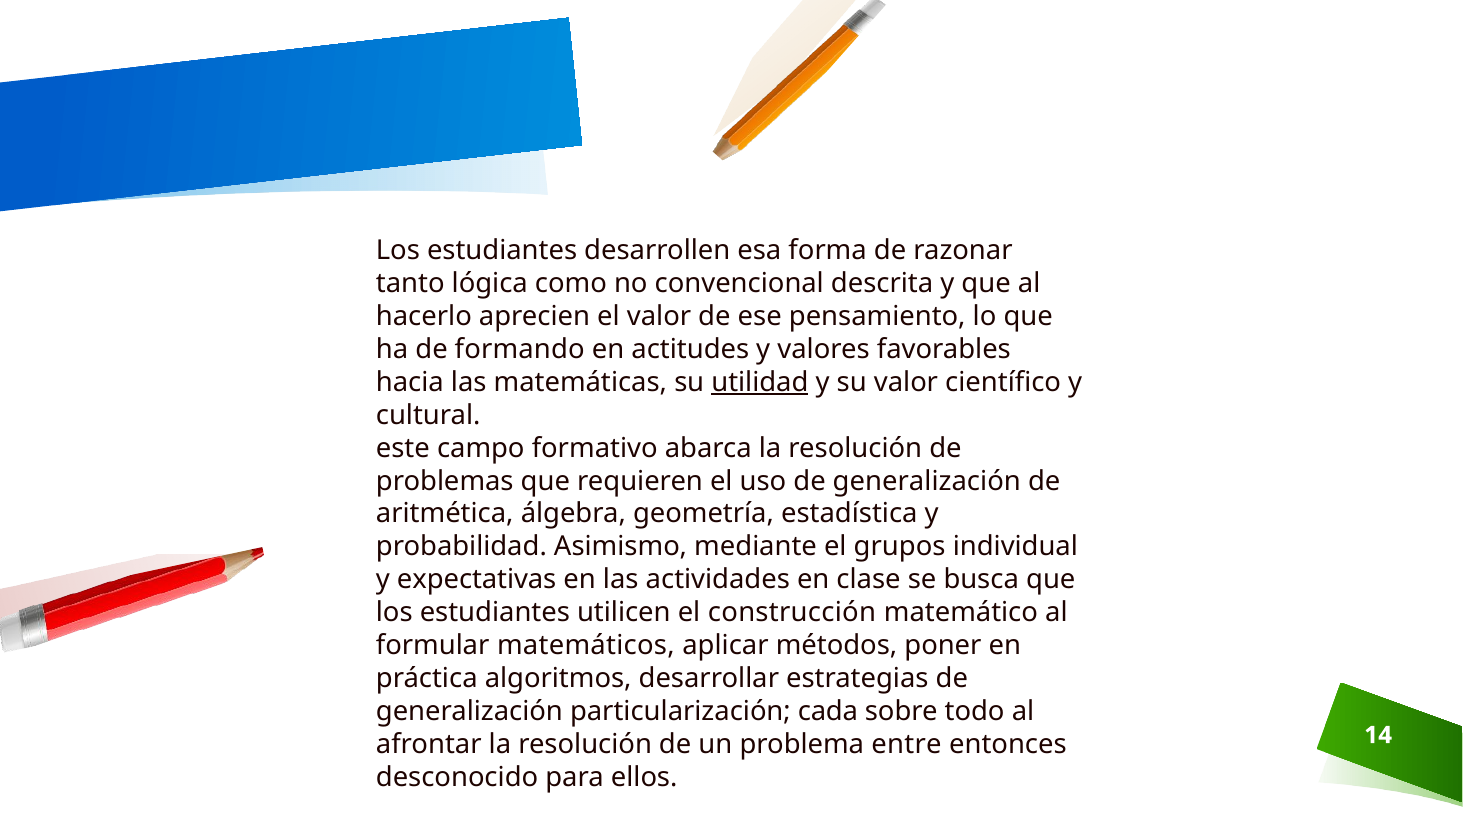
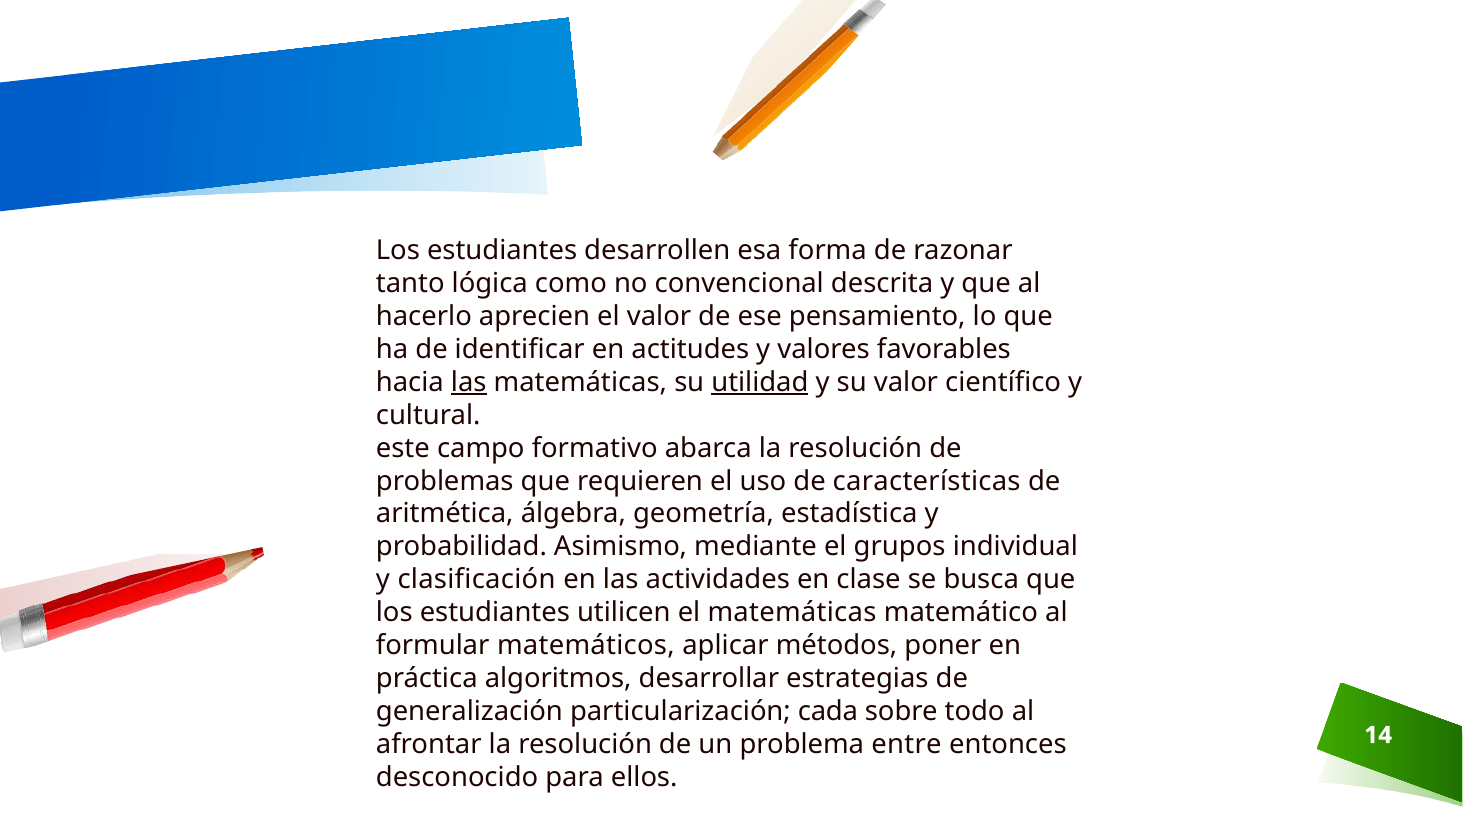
formando: formando -> identificar (520, 349)
las underline: none -> present (469, 382)
uso de generalización: generalización -> características (927, 481)
expectativas: expectativas -> clasificación (477, 580)
el construcción: construcción -> matemáticas (792, 613)
